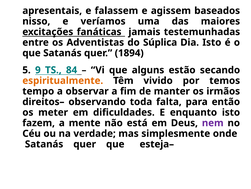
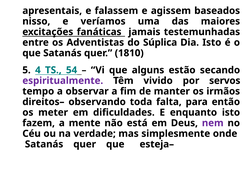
1894: 1894 -> 1810 (129, 53)
9: 9 -> 4 (38, 70)
84: 84 -> 54 (72, 70)
espiritualmente colour: orange -> purple (63, 80)
temos: temos -> servos (225, 80)
